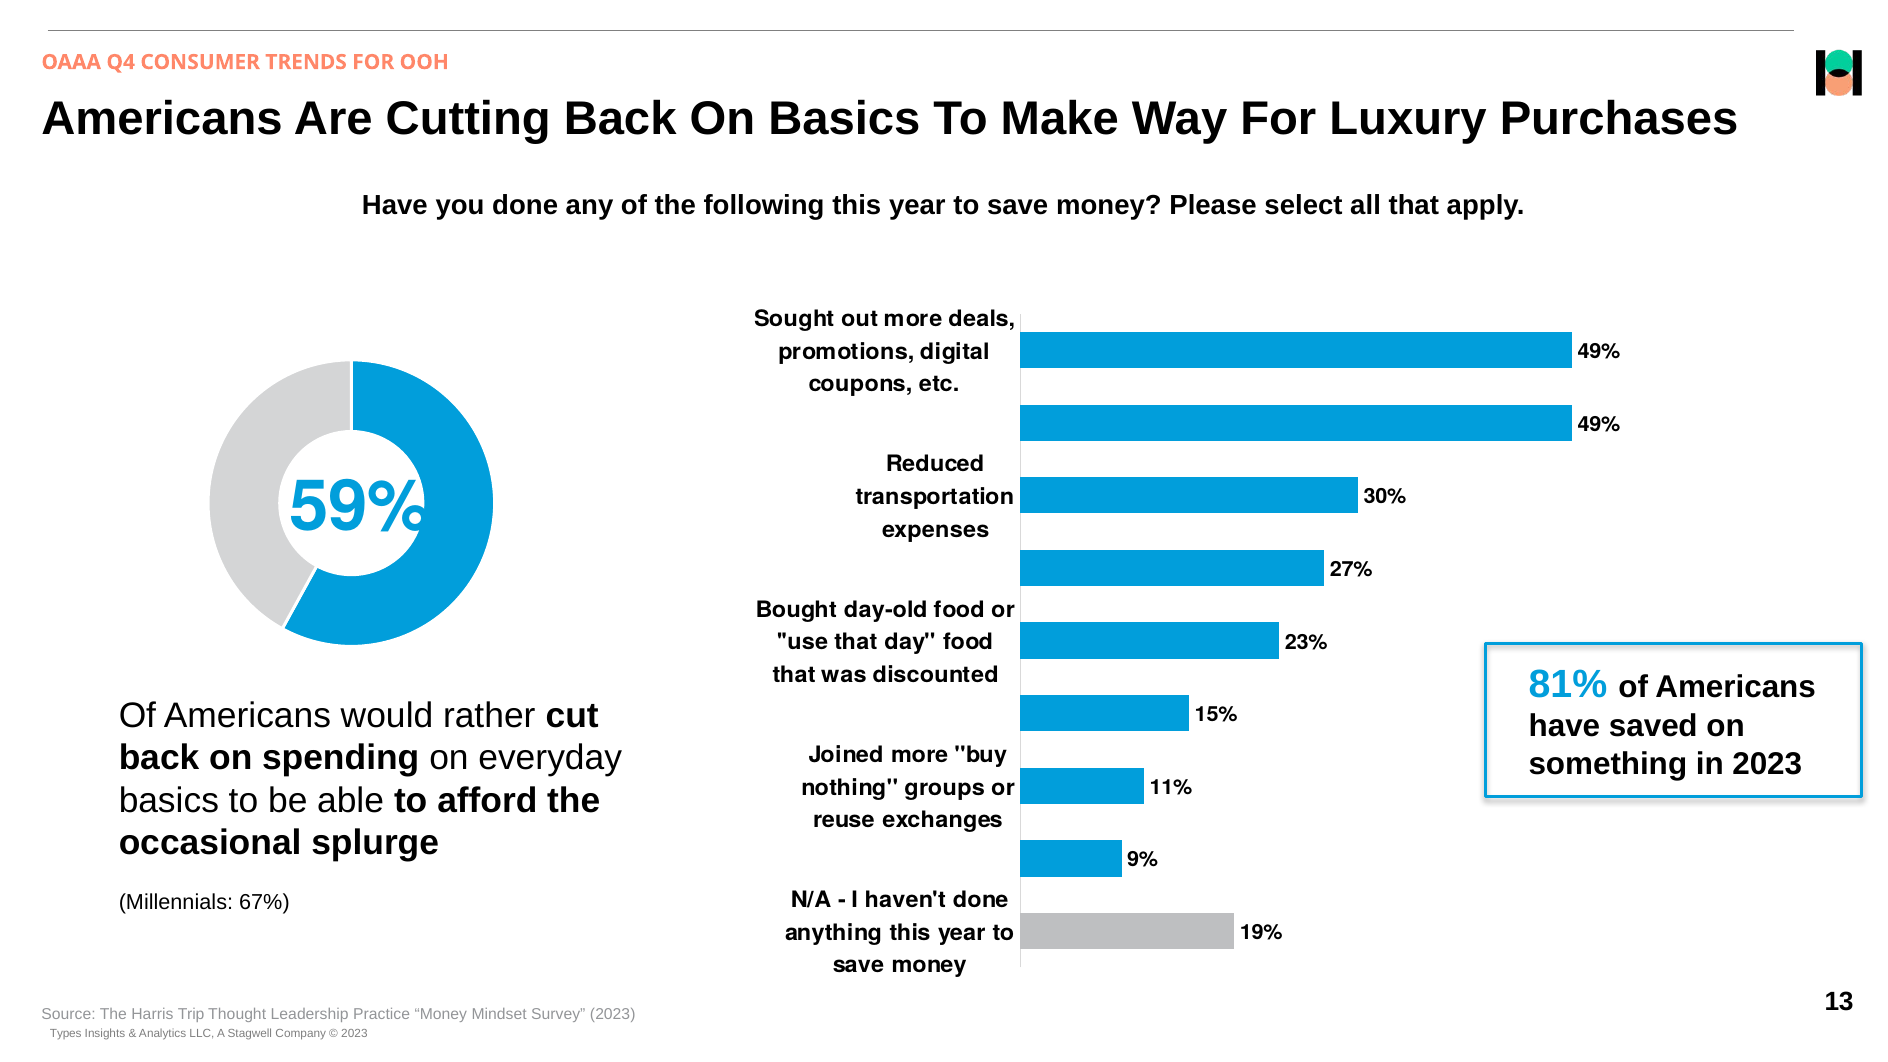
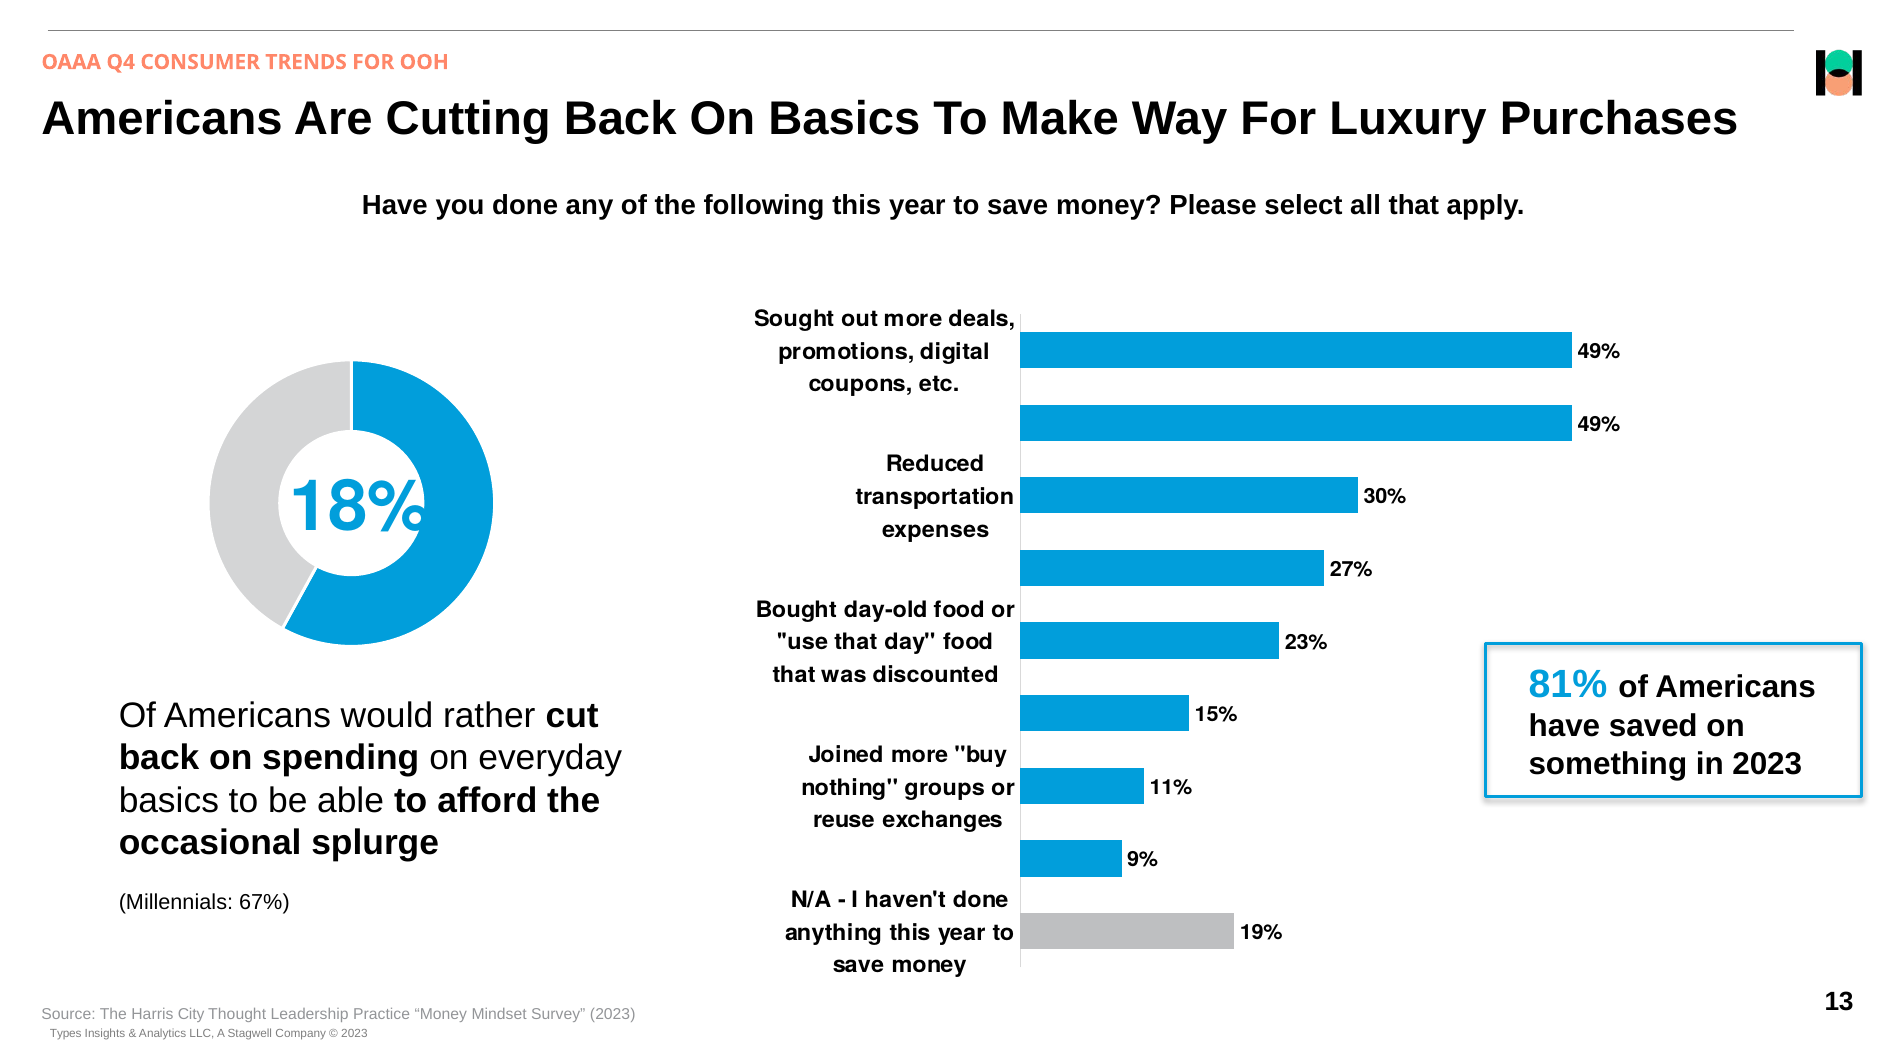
59%: 59% -> 18% (360, 507)
Trip: Trip -> City (191, 1014)
